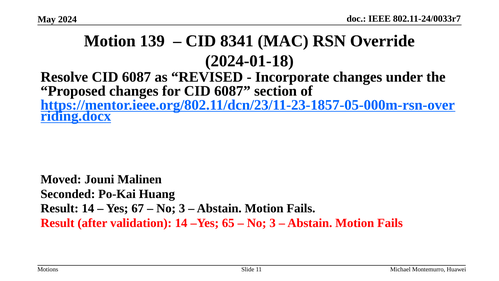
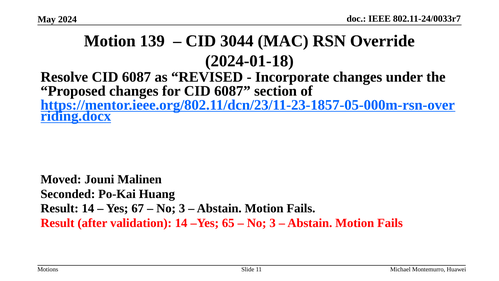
8341: 8341 -> 3044 (237, 41)
